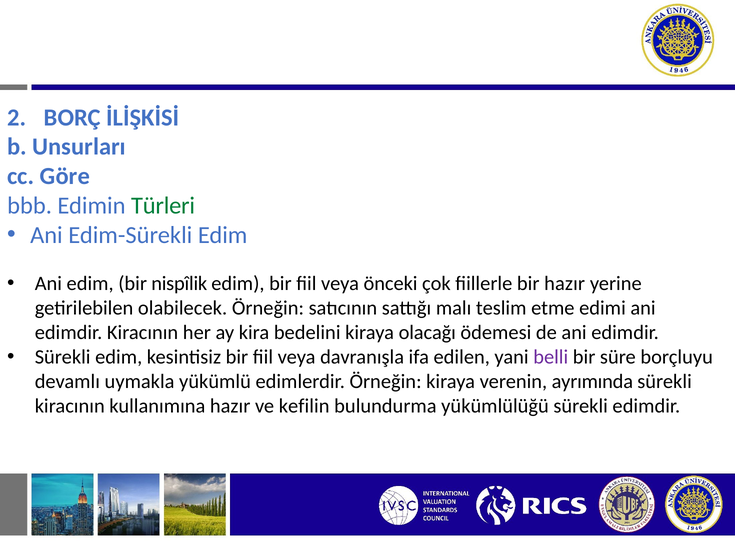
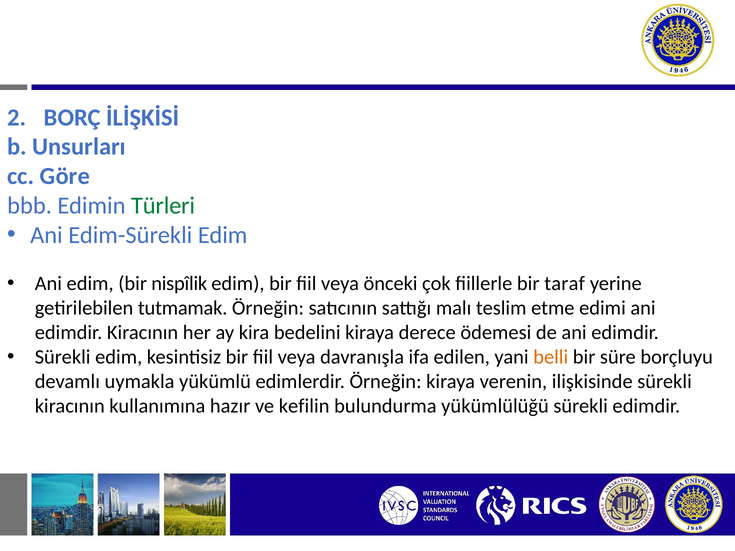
bir hazır: hazır -> taraf (565, 284)
olabilecek: olabilecek -> tutmamak (183, 308)
olacağı: olacağı -> derece (427, 333)
belli colour: purple -> orange (551, 357)
ayrımında: ayrımında -> ilişkisinde (592, 382)
